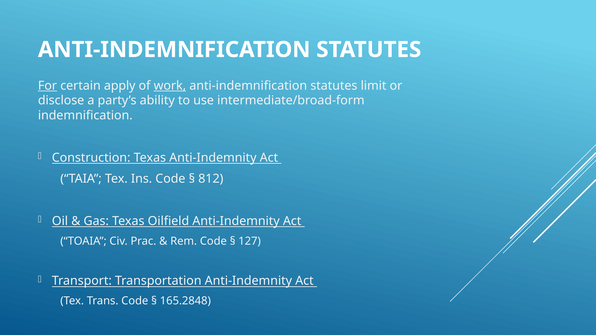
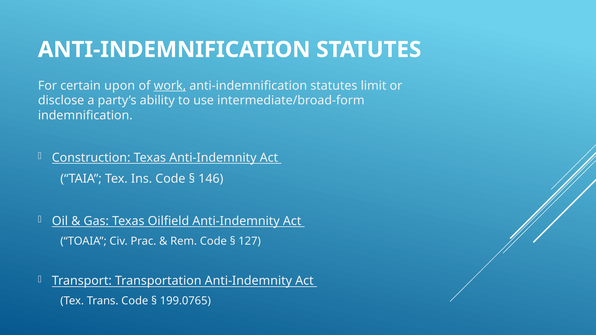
For underline: present -> none (47, 86)
apply: apply -> upon (120, 86)
812: 812 -> 146 (211, 179)
165.2848: 165.2848 -> 199.0765 (185, 301)
